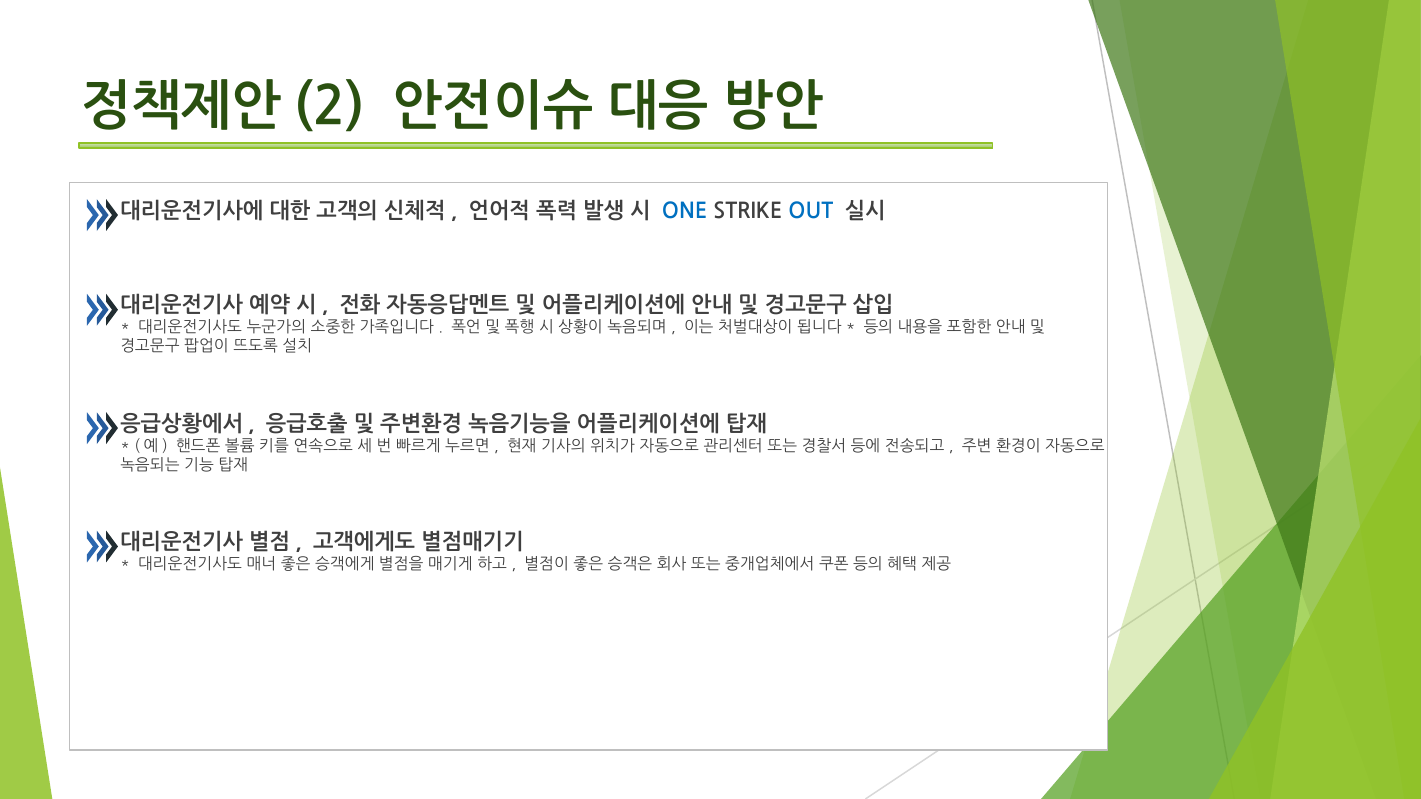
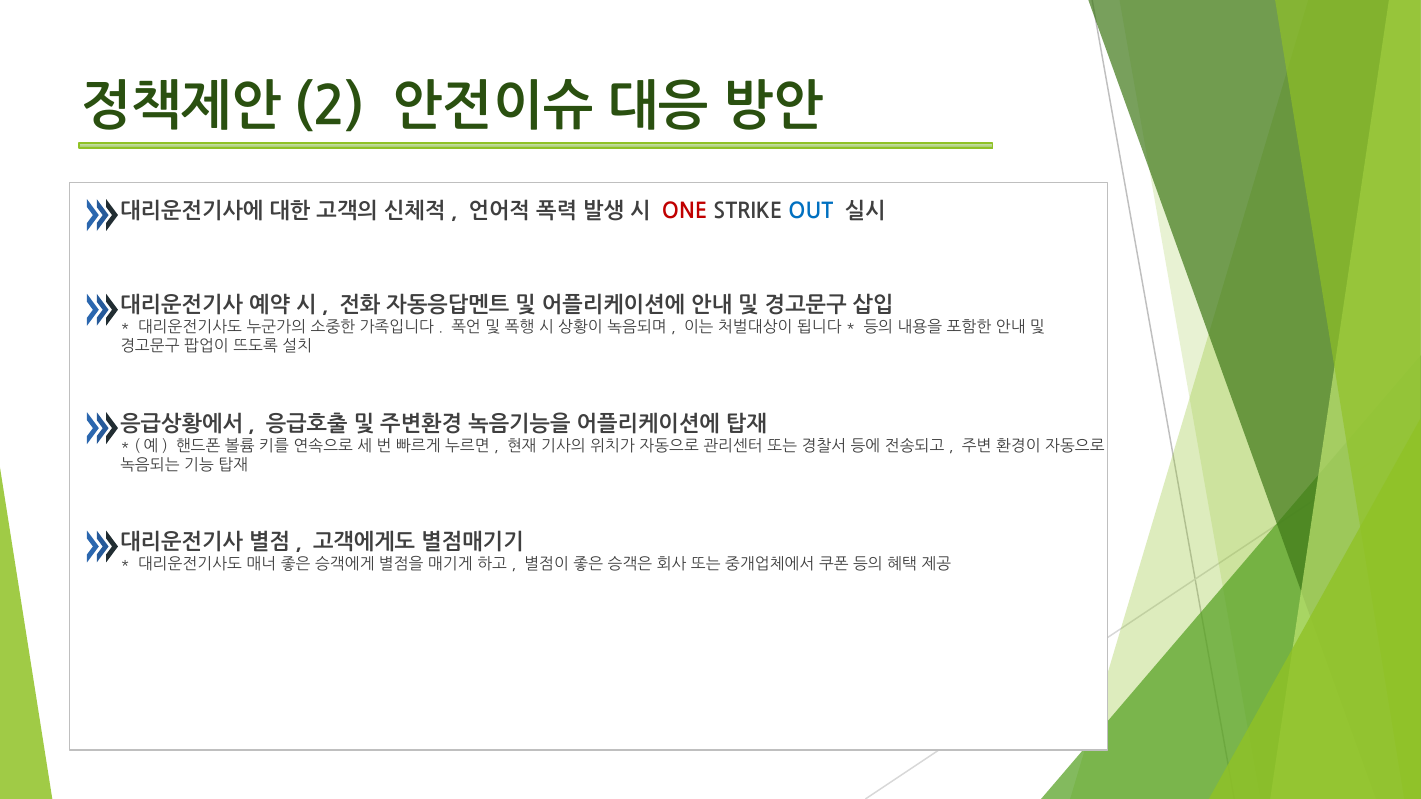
ONE colour: blue -> red (685, 211)
